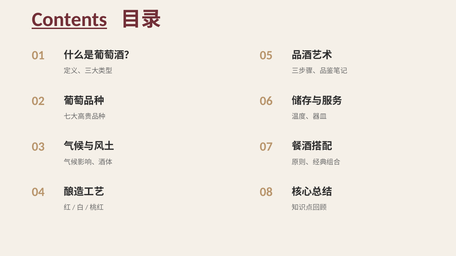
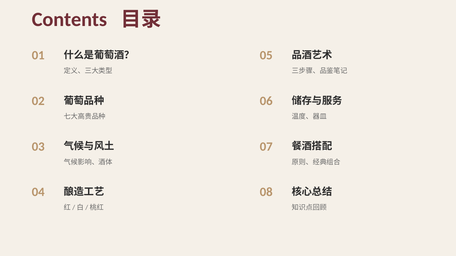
Contents underline: present -> none (69, 20)
